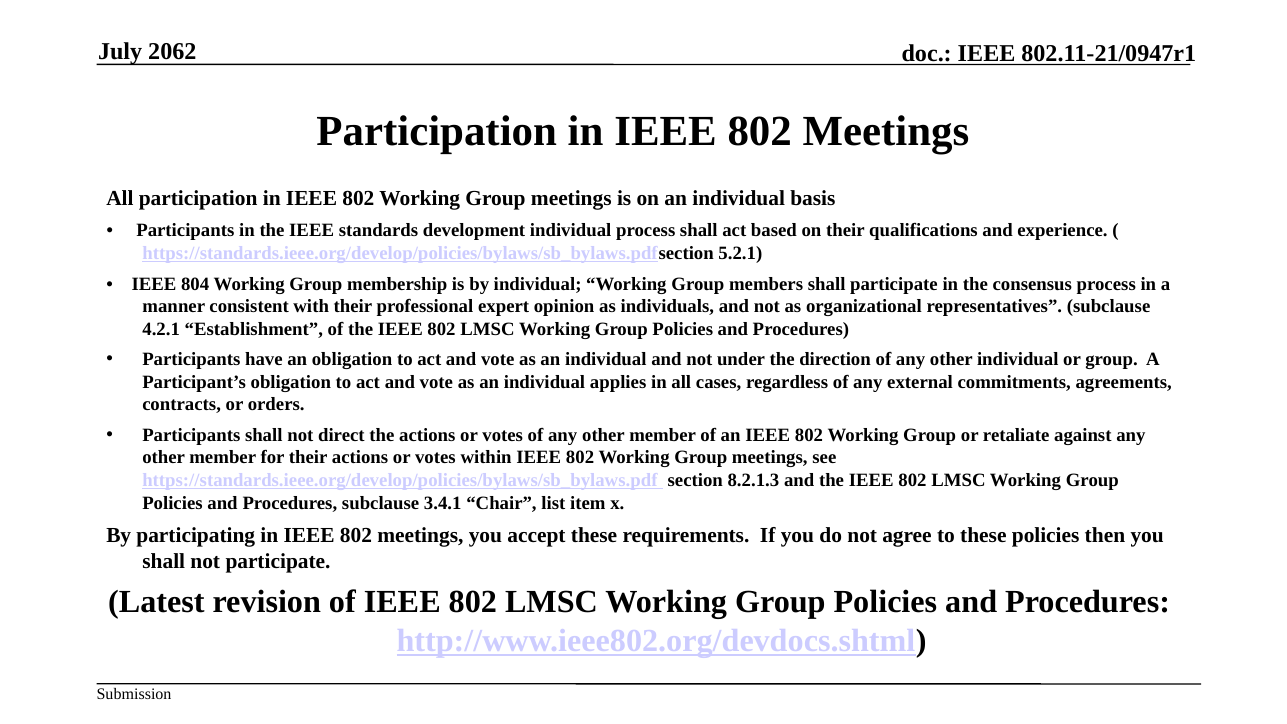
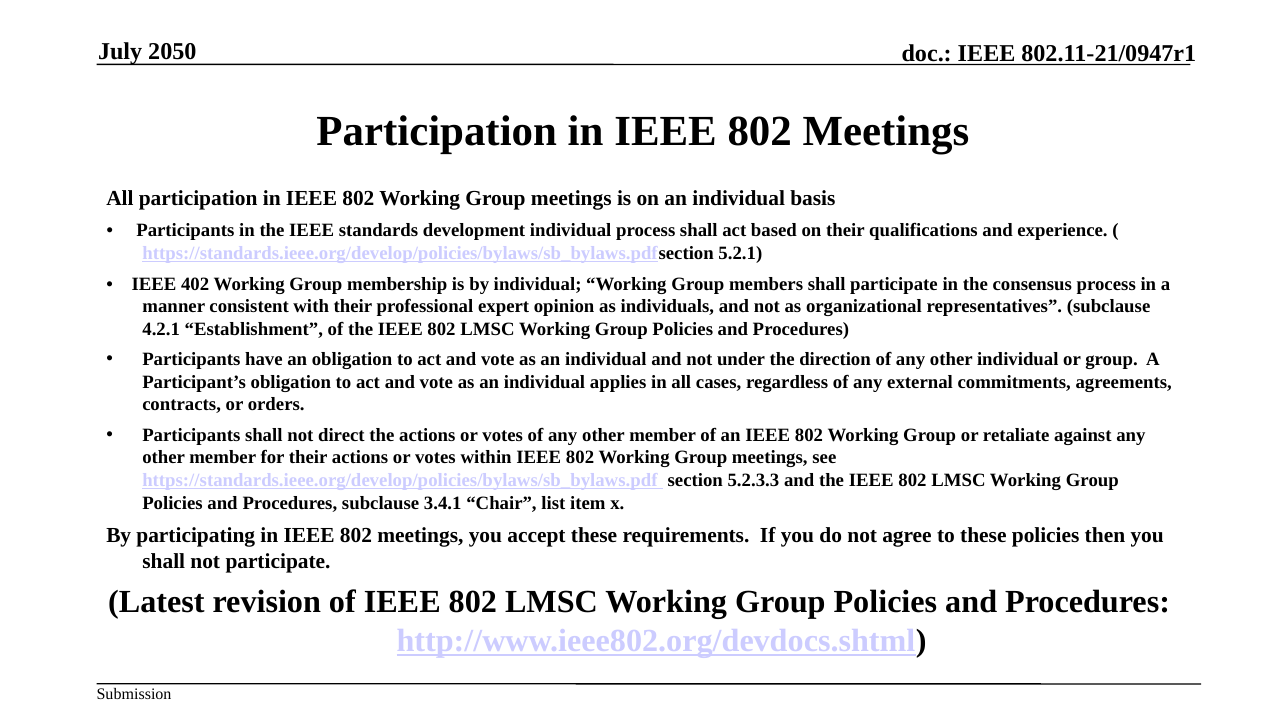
2062: 2062 -> 2050 (172, 51)
804: 804 -> 402 (195, 284)
8.2.1.3: 8.2.1.3 -> 5.2.3.3 (753, 480)
